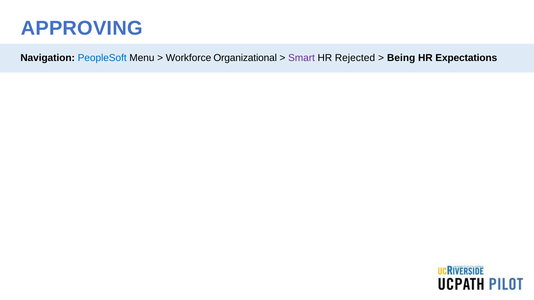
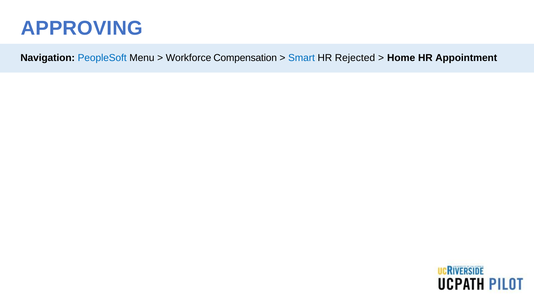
Organizational: Organizational -> Compensation (245, 58)
Smart colour: purple -> blue (302, 58)
Being: Being -> Home (401, 58)
Expectations: Expectations -> Appointment (466, 58)
